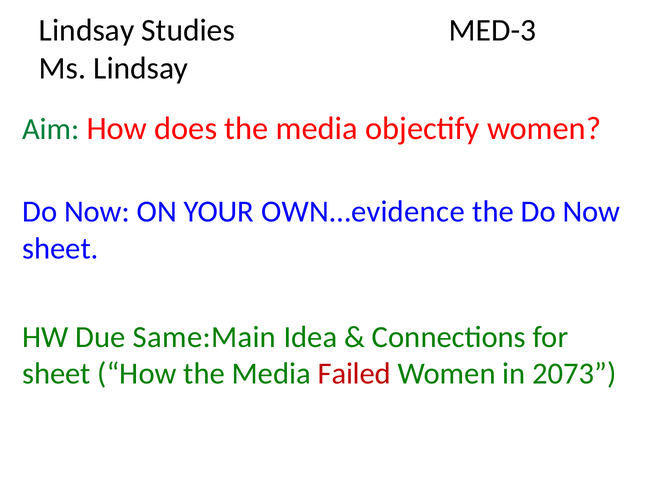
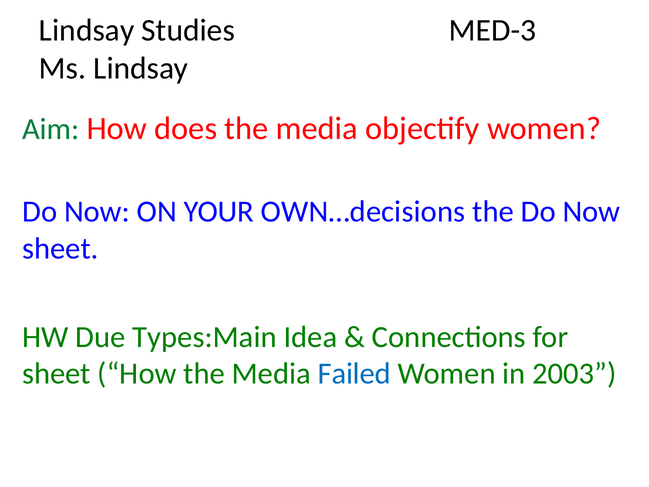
OWN…evidence: OWN…evidence -> OWN…decisions (363, 212)
Same:Main: Same:Main -> Types:Main (205, 337)
Failed colour: red -> blue (354, 374)
2073: 2073 -> 2003 (575, 374)
